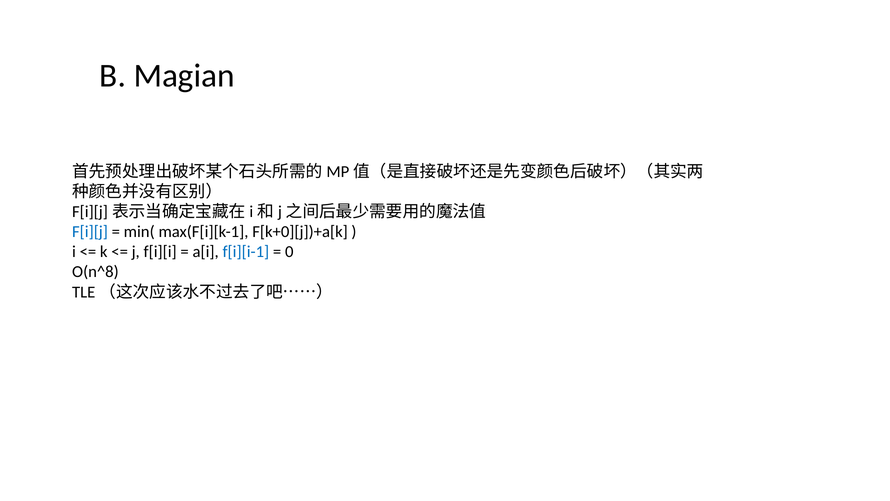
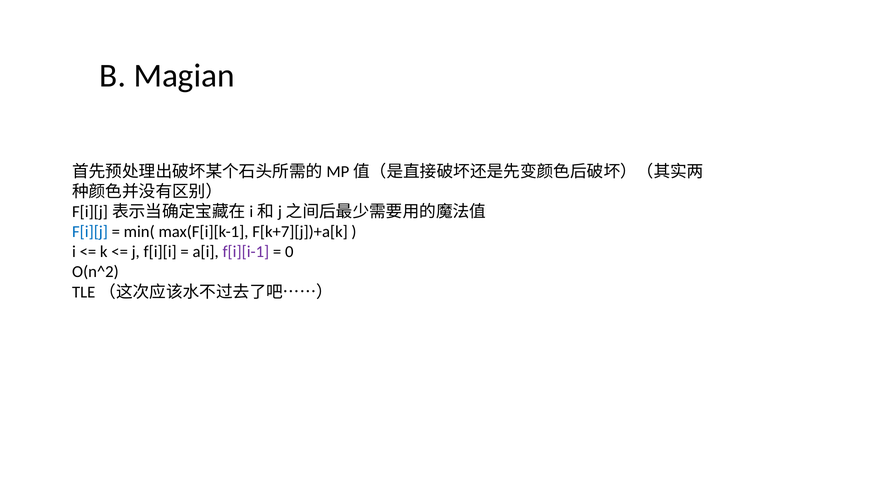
F[k+0][j])+a[k: F[k+0][j])+a[k -> F[k+7][j])+a[k (300, 232)
f[i][i-1 colour: blue -> purple (246, 252)
O(n^8: O(n^8 -> O(n^2 (95, 272)
